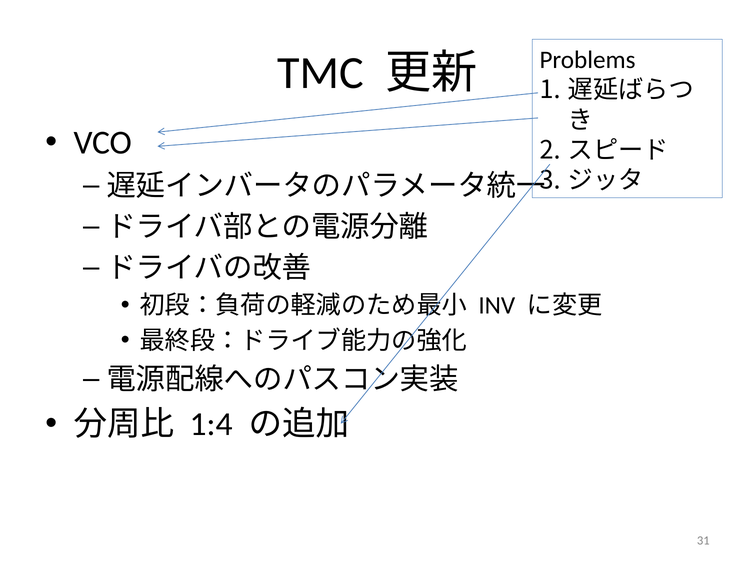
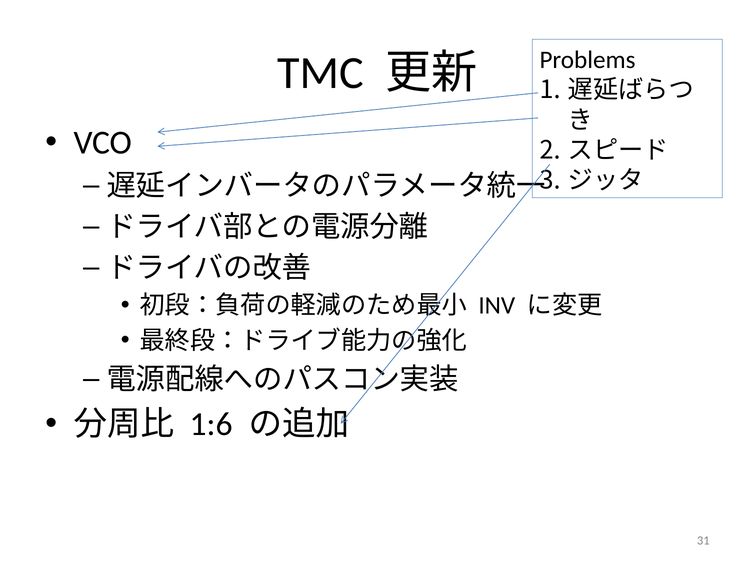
1:4: 1:4 -> 1:6 (211, 425)
